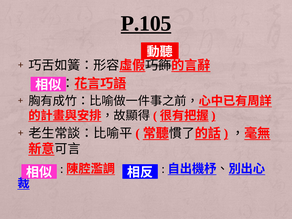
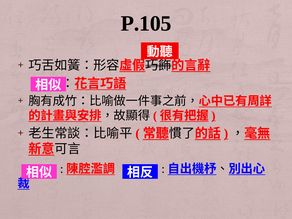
P.105 underline: present -> none (146, 24)
